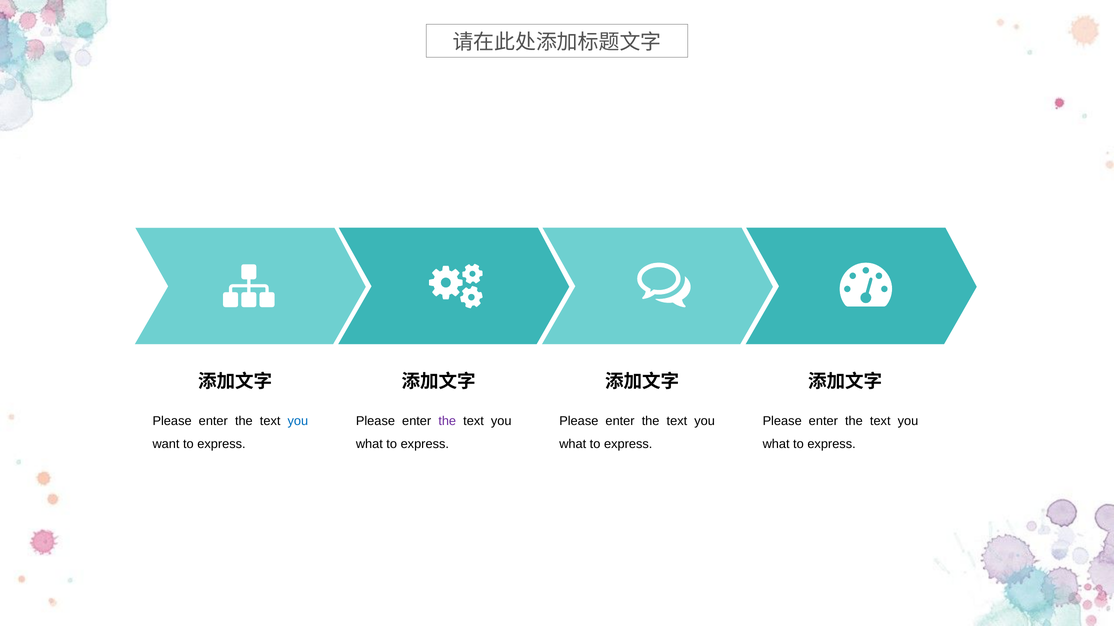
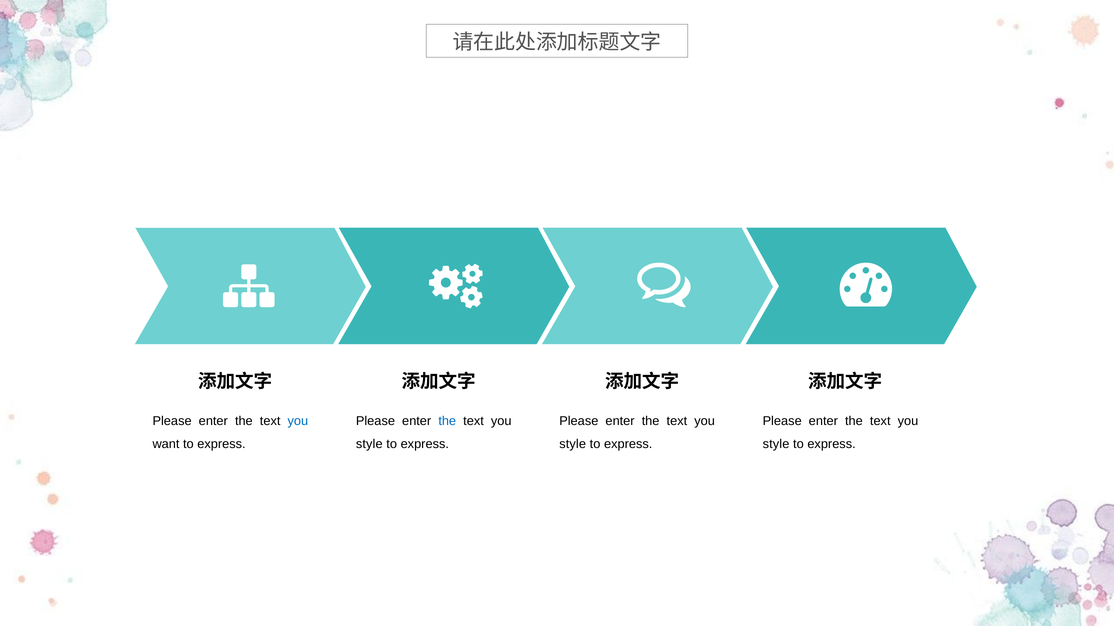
the colour: purple -> blue (447, 421)
what: what -> style (369, 444)
what: what -> style (573, 444)
what: what -> style (776, 444)
